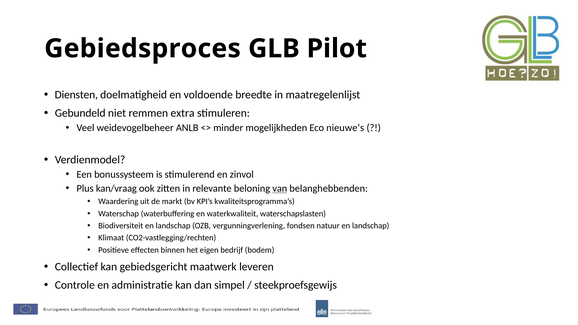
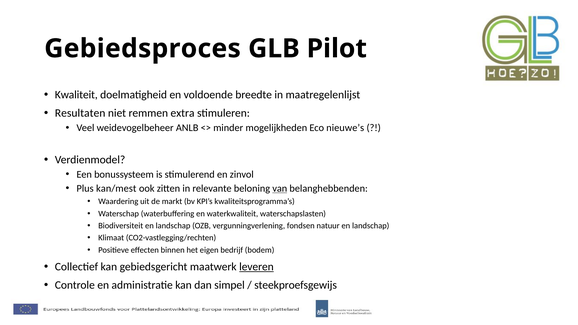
Diensten: Diensten -> Kwaliteit (76, 95)
Gebundeld: Gebundeld -> Resultaten (80, 113)
kan/vraag: kan/vraag -> kan/mest (116, 188)
leveren underline: none -> present (256, 267)
